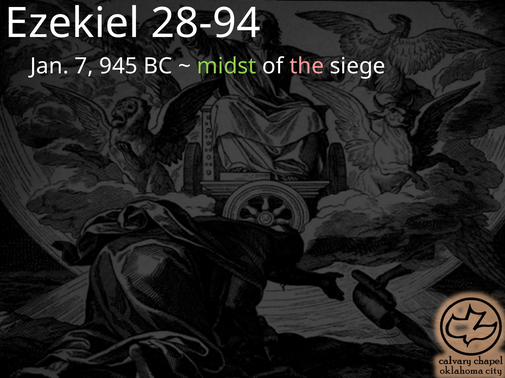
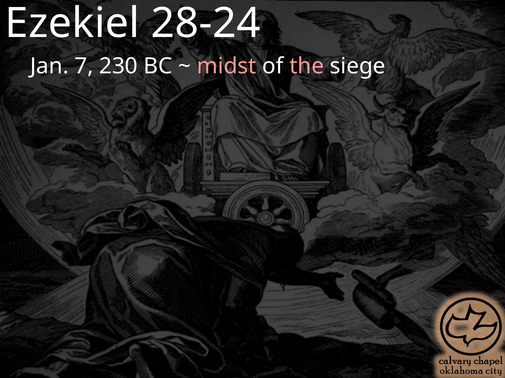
28-94: 28-94 -> 28-24 (206, 23)
945: 945 -> 230 (119, 66)
midst colour: light green -> pink (227, 66)
